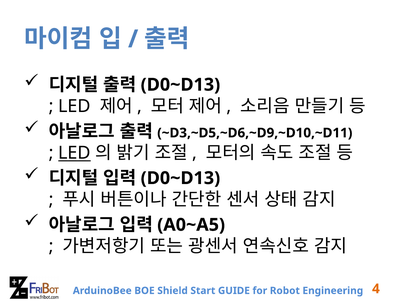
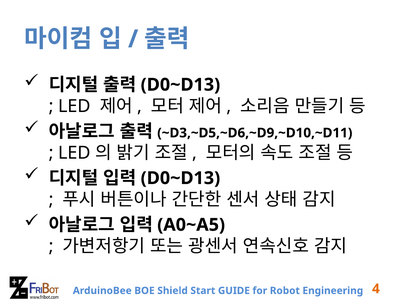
LED underline: present -> none (74, 153)
